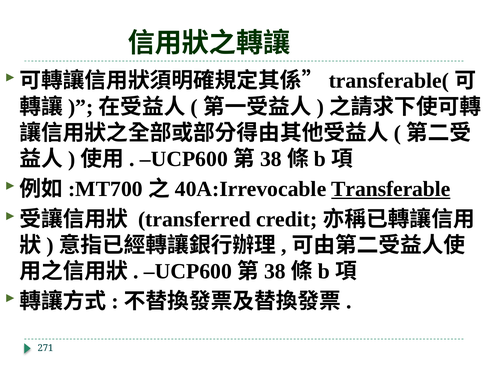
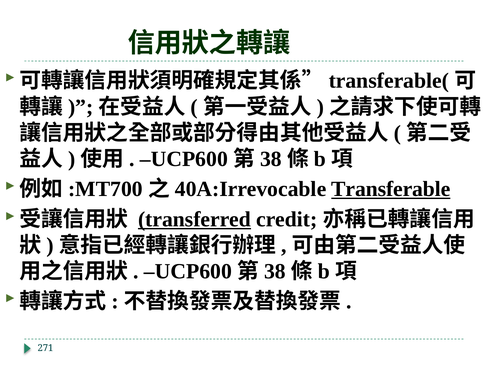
transferred underline: none -> present (195, 219)
